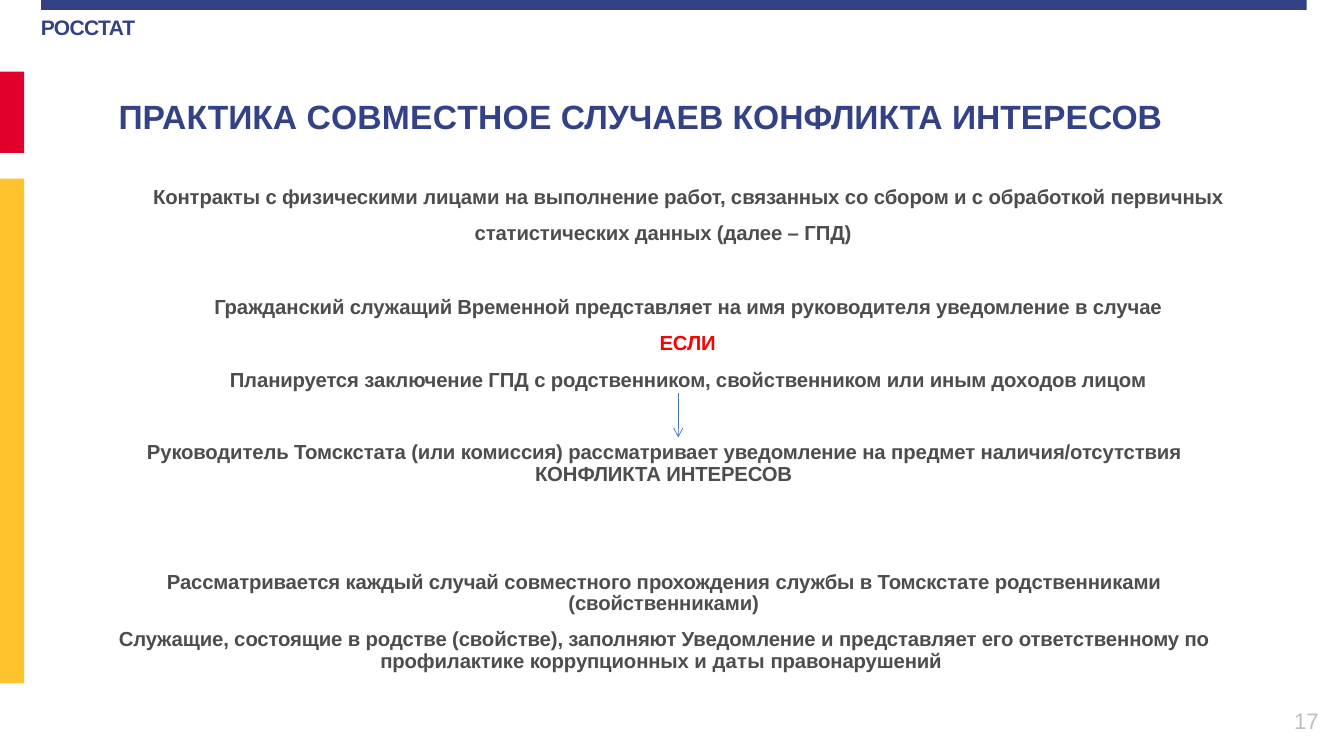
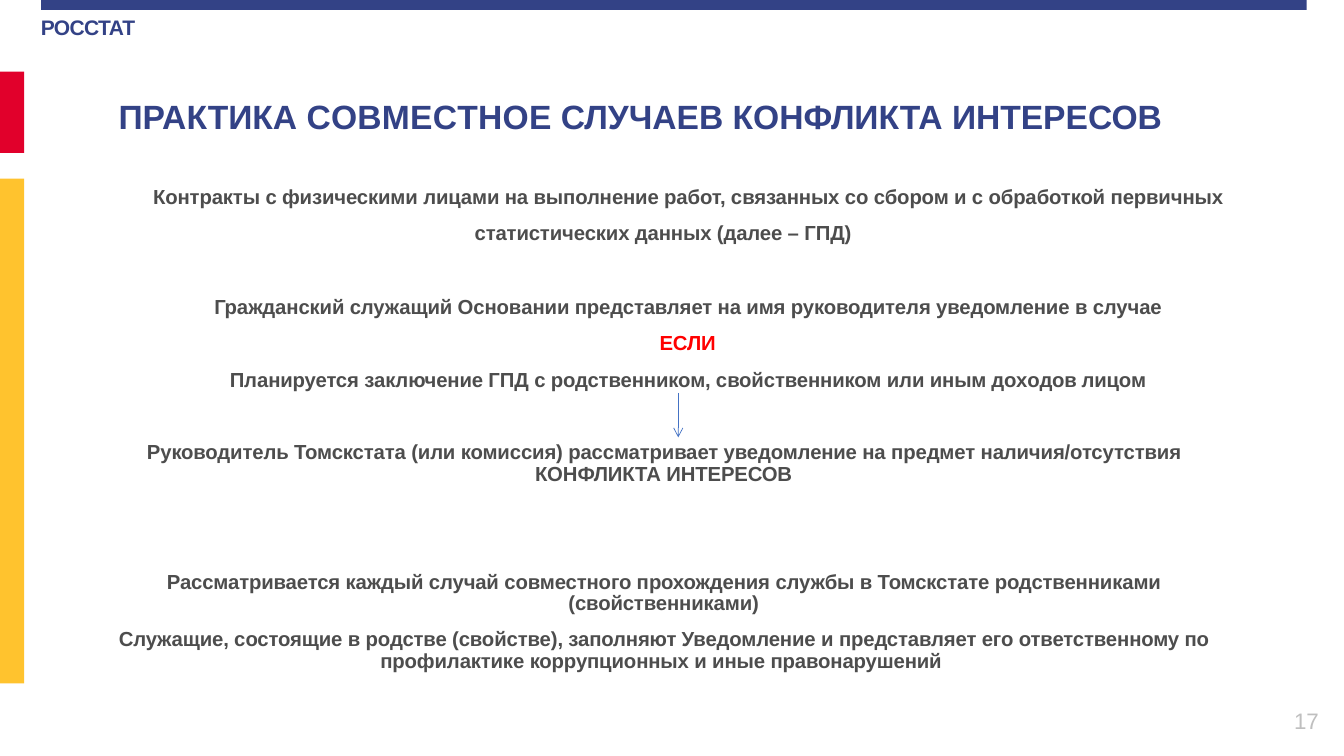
Временной: Временной -> Основании (514, 307)
даты: даты -> иные (739, 662)
